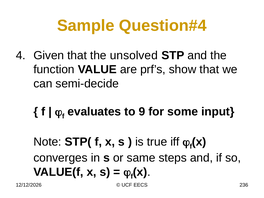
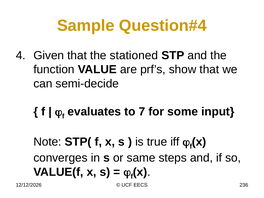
unsolved: unsolved -> stationed (134, 55)
9: 9 -> 7 (142, 112)
